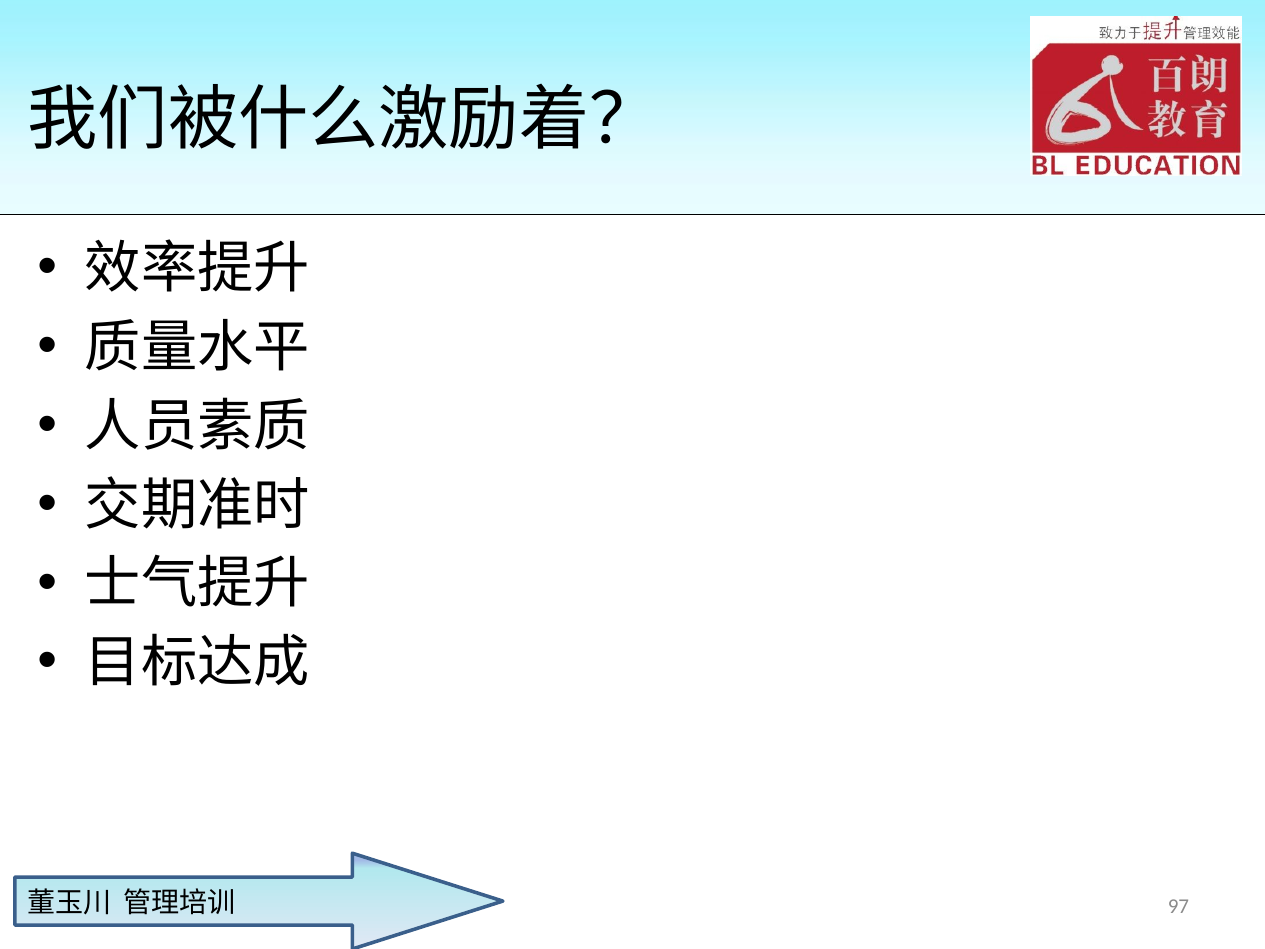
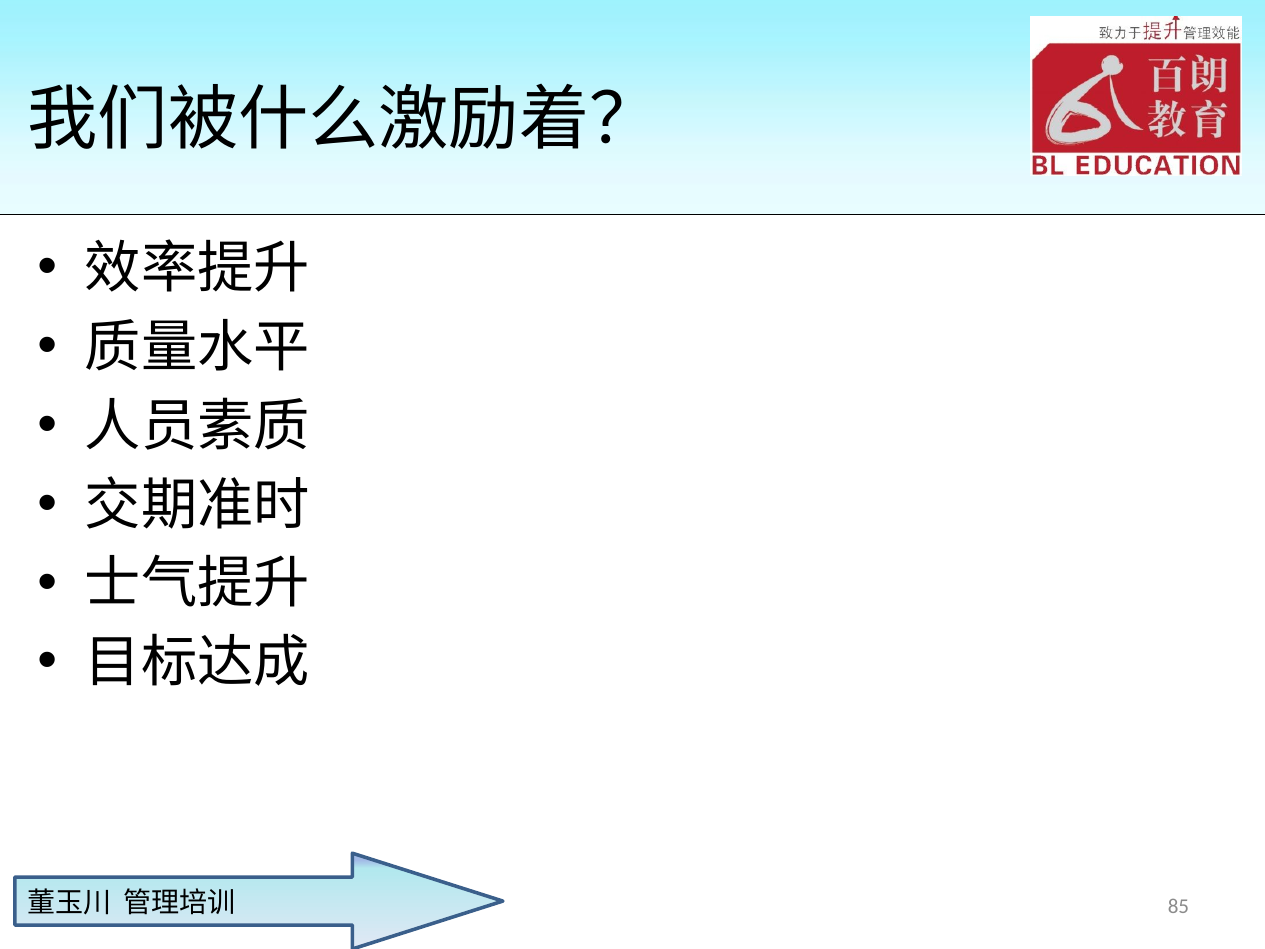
97: 97 -> 85 (1178, 906)
